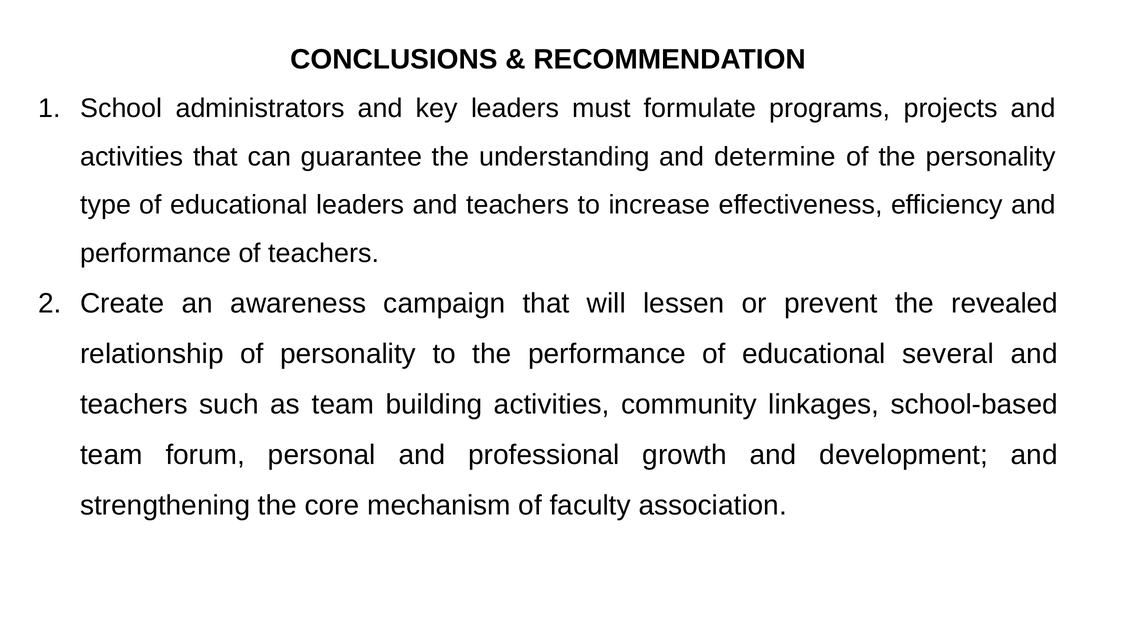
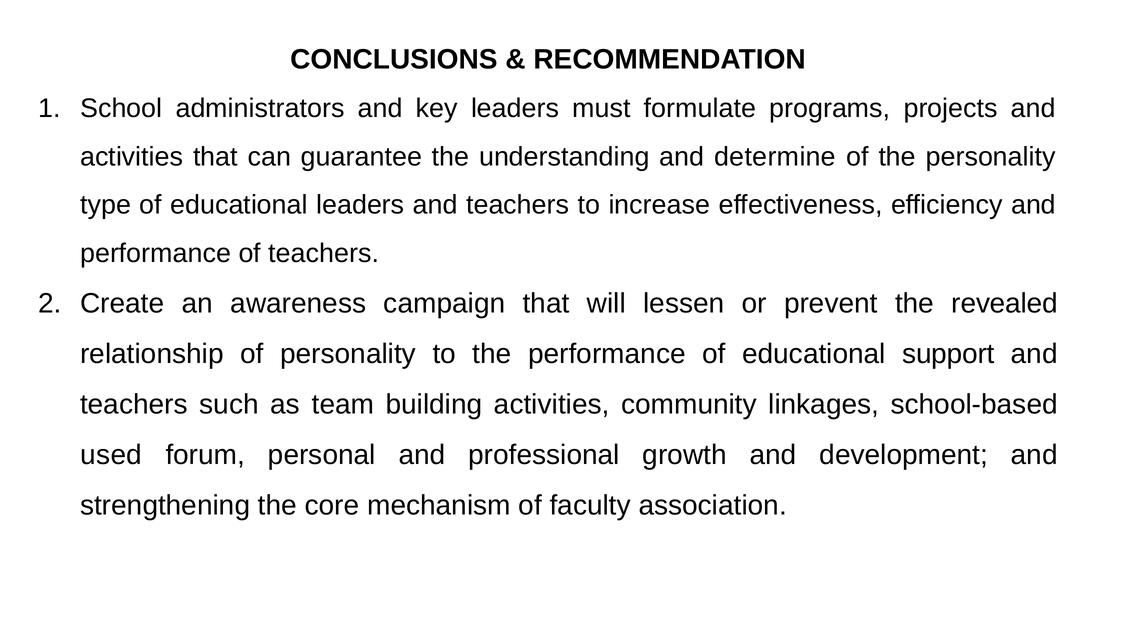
several: several -> support (948, 354)
team: team -> used (111, 455)
